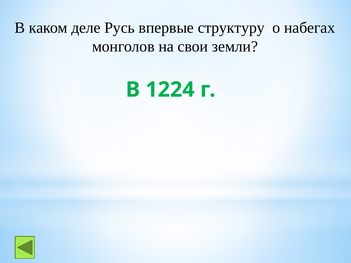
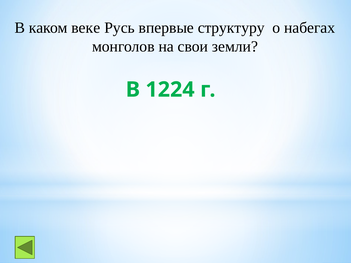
деле: деле -> веке (86, 28)
